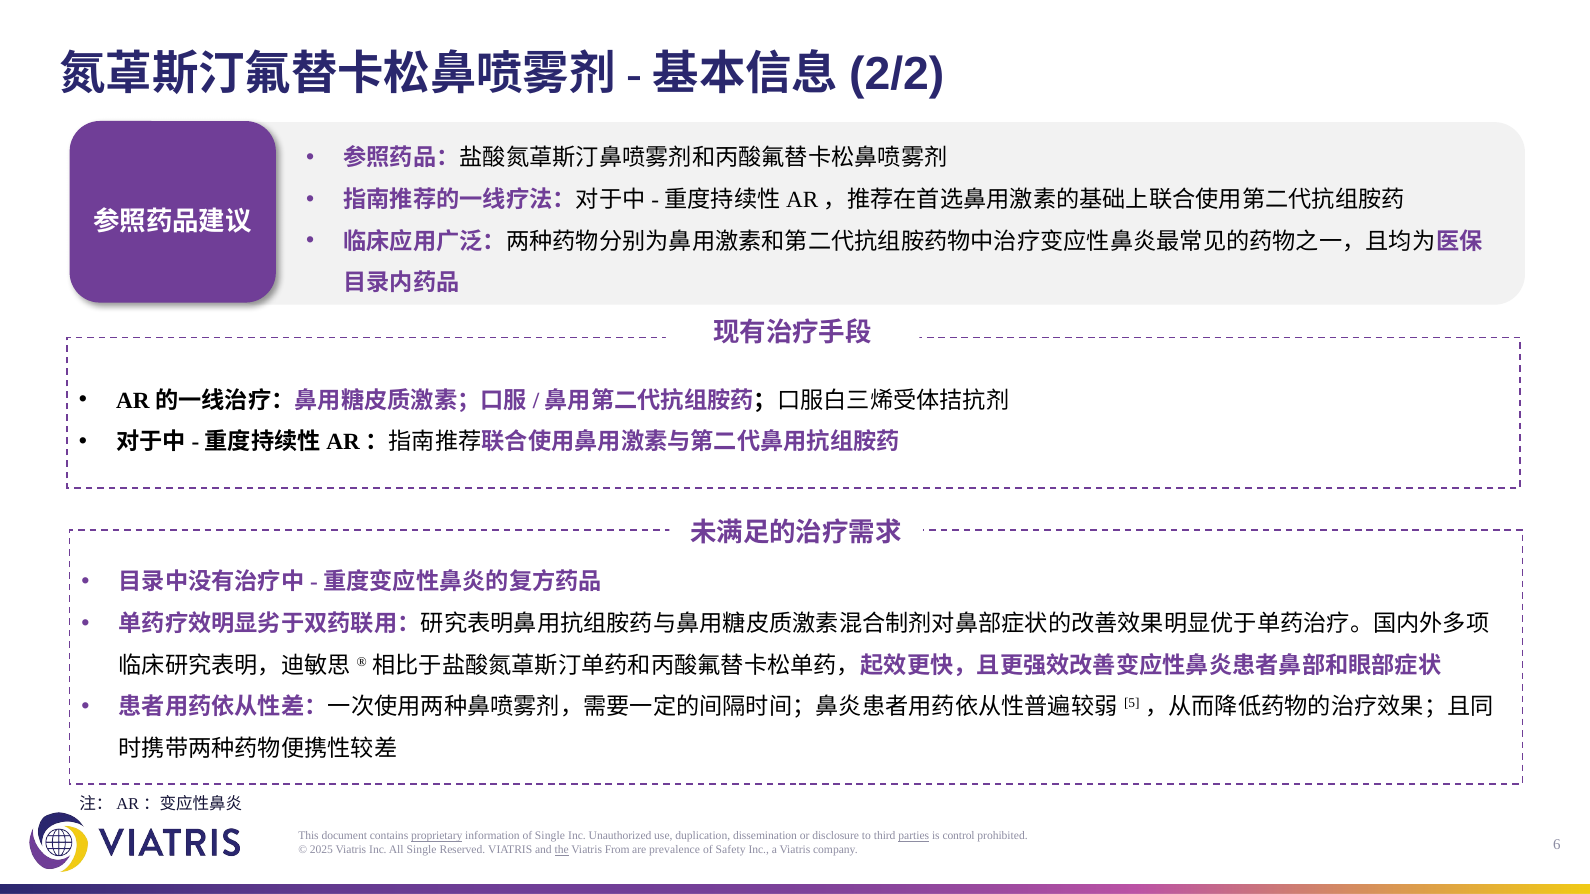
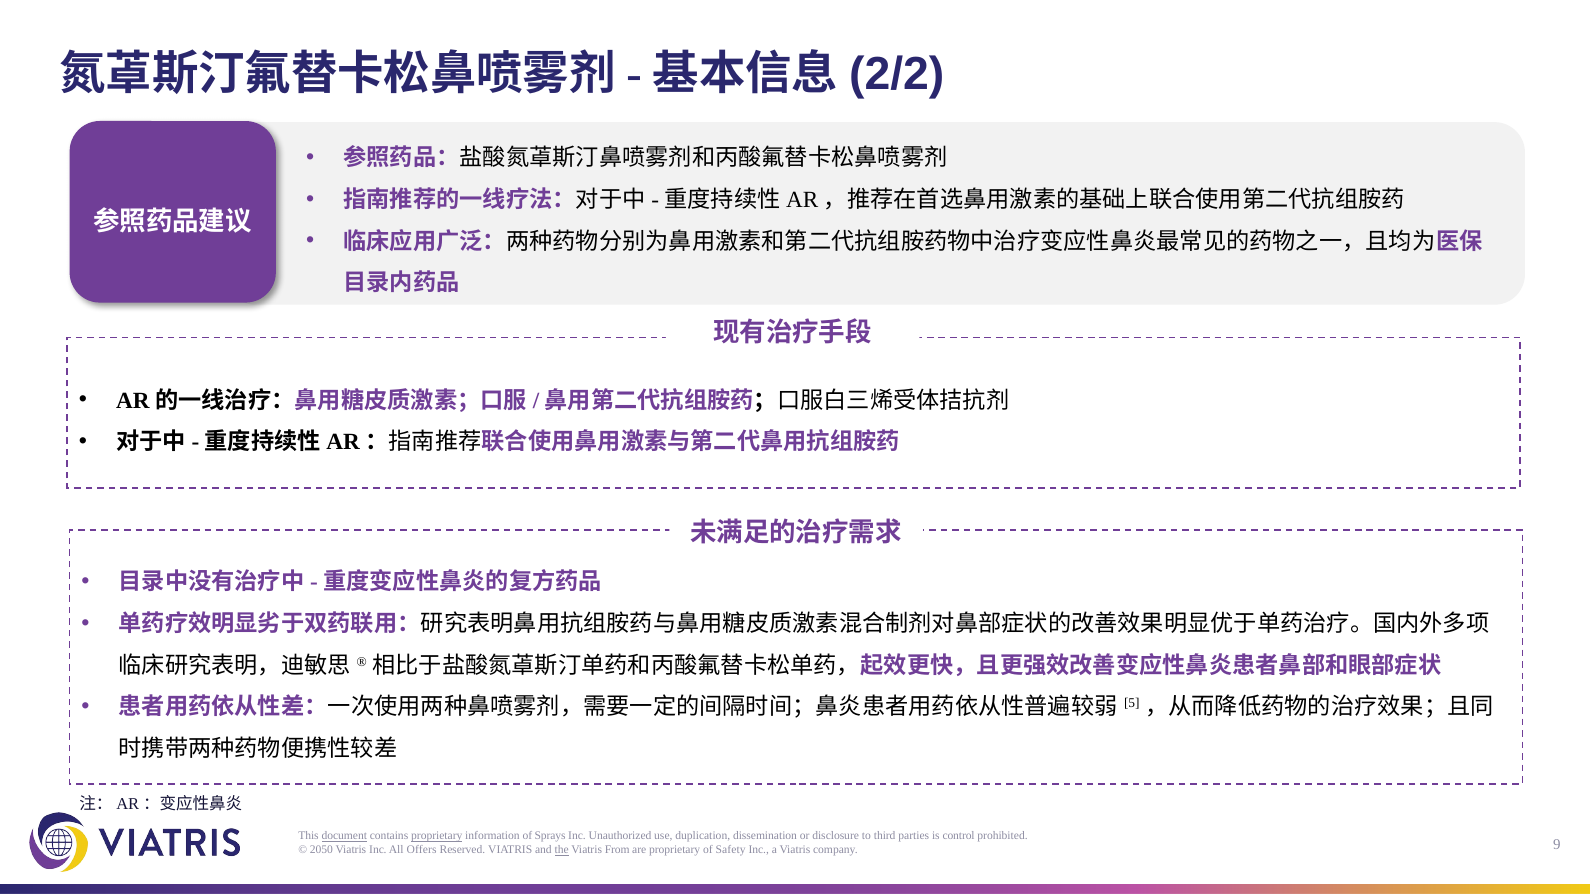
document underline: none -> present (344, 836)
of Single: Single -> Sprays (550, 836)
parties underline: present -> none (914, 836)
2025: 2025 -> 2050 (321, 850)
All Single: Single -> Offers (422, 850)
are prevalence: prevalence -> proprietary (675, 850)
6: 6 -> 9 (1557, 845)
